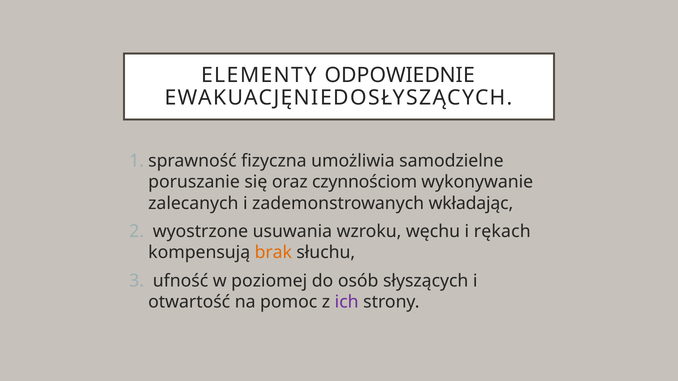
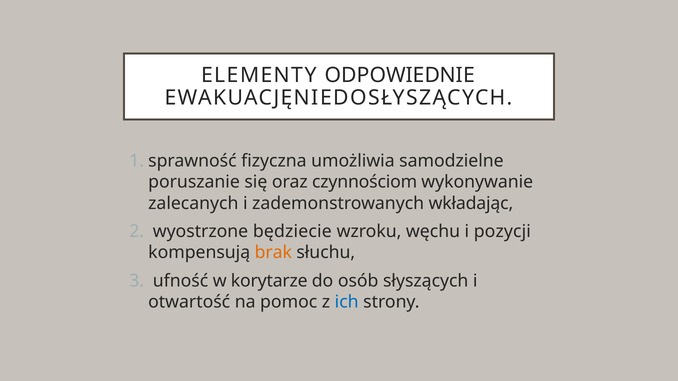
usuwania: usuwania -> będziecie (292, 232)
rękach: rękach -> pozycji (502, 232)
poziomej: poziomej -> korytarze (269, 281)
ich colour: purple -> blue (347, 302)
